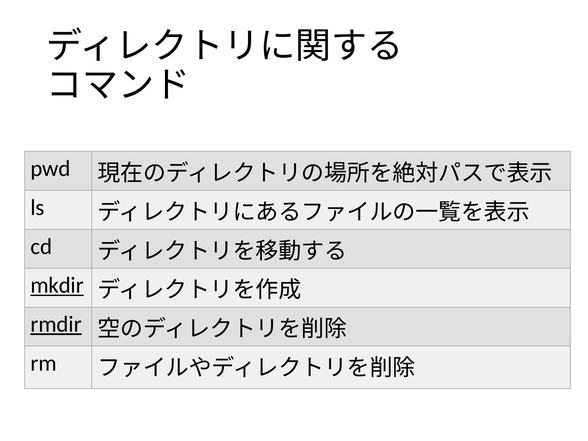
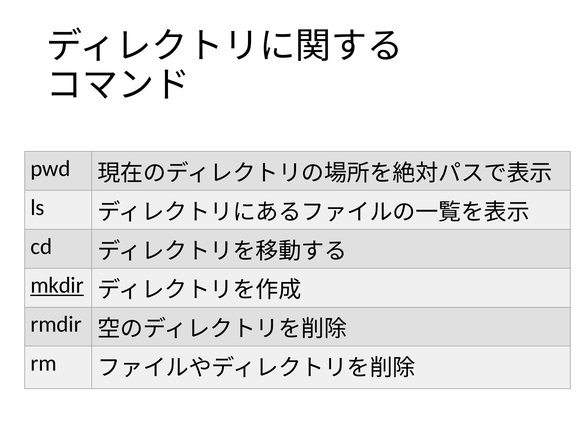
rmdir underline: present -> none (56, 324)
